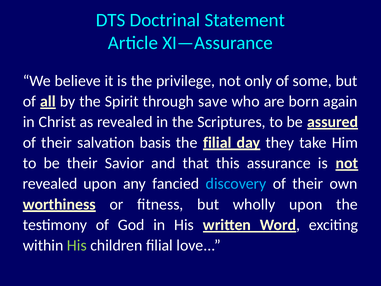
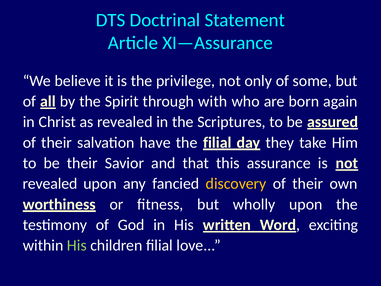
save: save -> with (213, 101)
basis: basis -> have (155, 142)
discovery colour: light blue -> yellow (236, 184)
